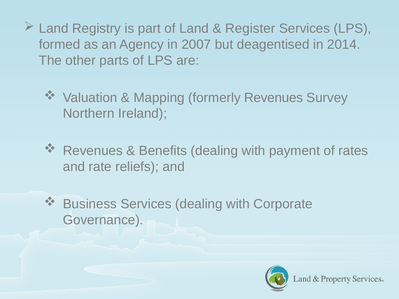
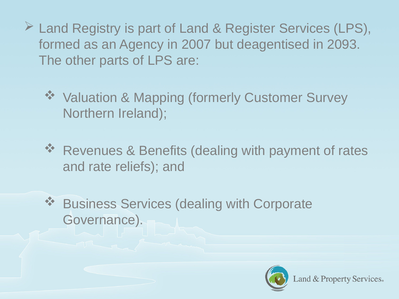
2014: 2014 -> 2093 (344, 45)
formerly Revenues: Revenues -> Customer (273, 98)
